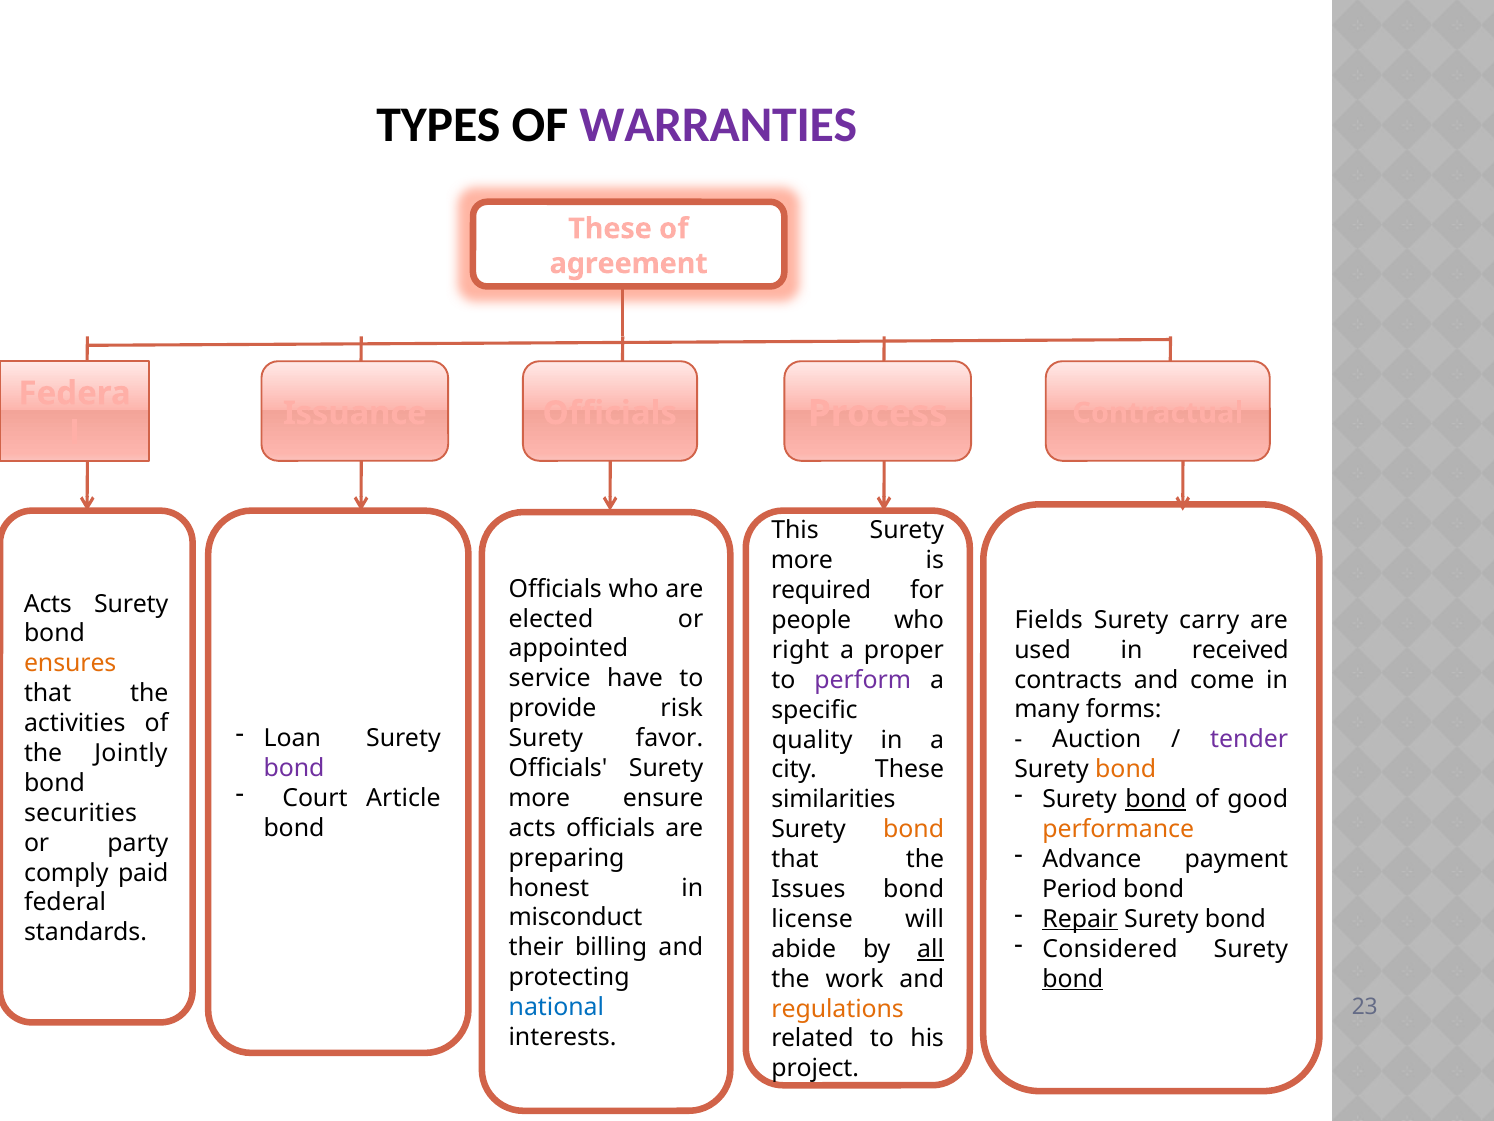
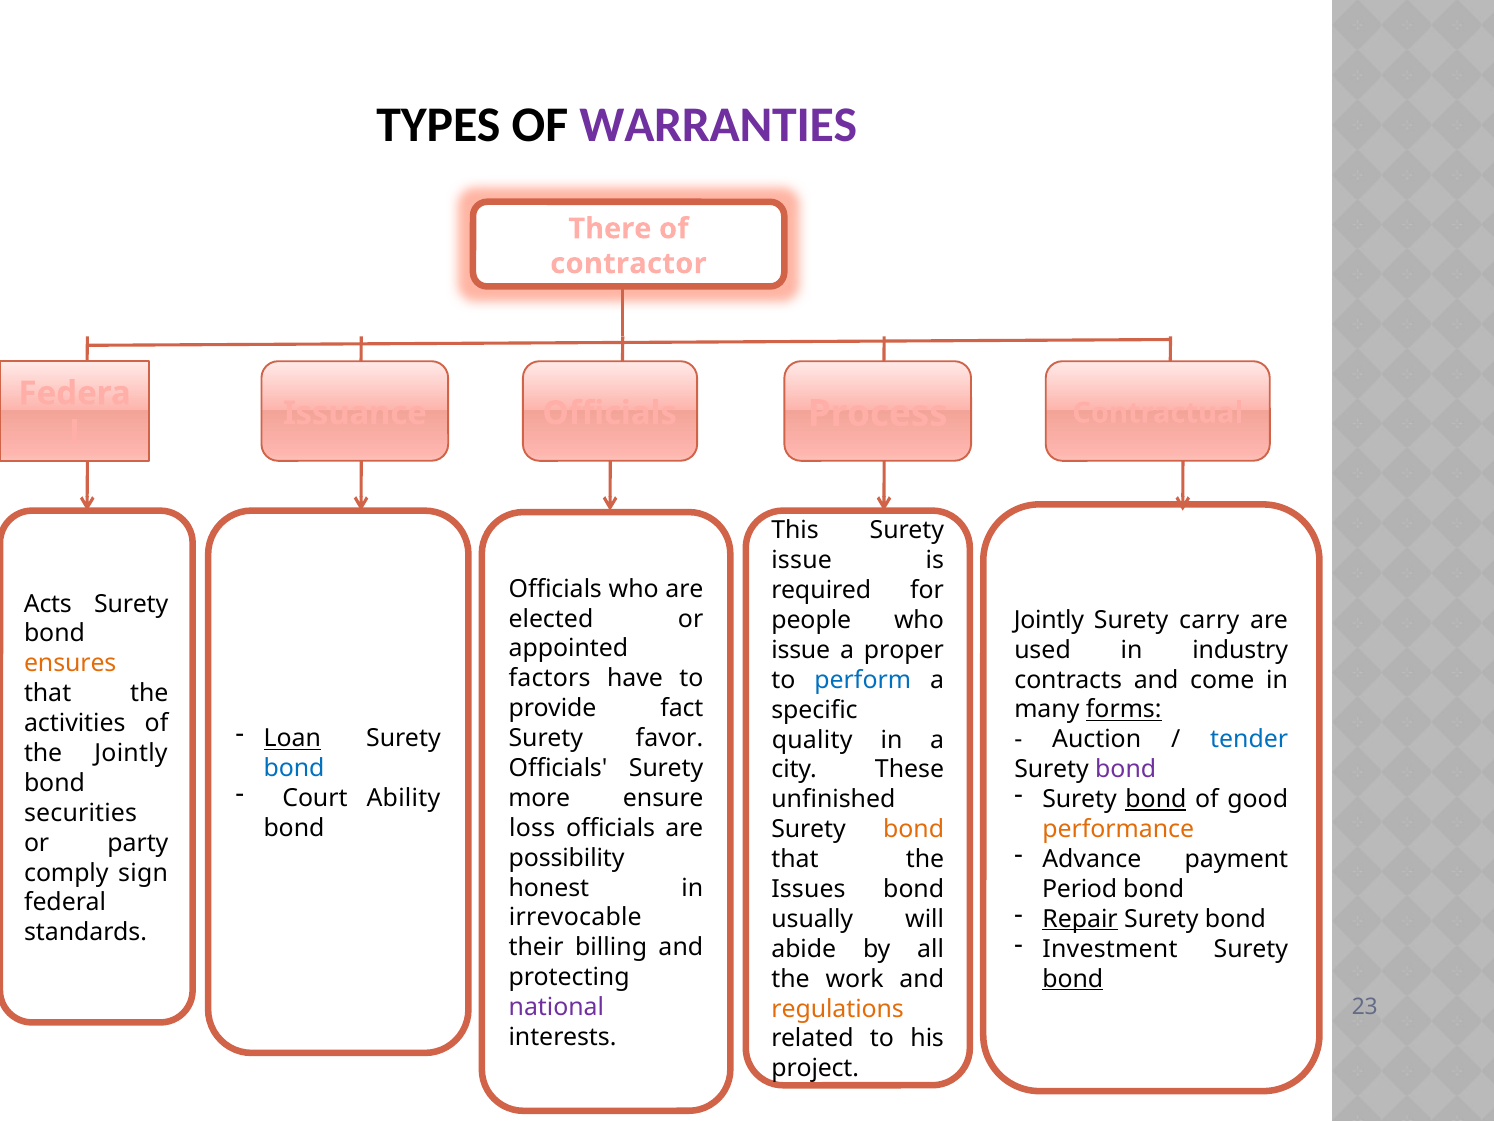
These: These -> There (610, 229)
agreement: agreement -> contractor (628, 263)
more: more -> issue (802, 560)
Fields: Fields -> Jointly (1049, 620)
received: received -> industry (1240, 650)
right: right -> issue (801, 650)
service: service -> factors (550, 678)
perform colour: purple -> blue (863, 680)
risk: risk -> fact (682, 708)
forms underline: none -> present (1124, 709)
Loan underline: none -> present (292, 738)
tender colour: purple -> blue (1249, 739)
bond colour: purple -> blue (294, 768)
bond colour: orange -> purple (1126, 769)
Article: Article -> Ability (403, 798)
similarities: similarities -> unfinished (833, 799)
acts: acts -> loss (532, 828)
preparing: preparing -> possibility (567, 858)
paid: paid -> sign (143, 872)
misconduct: misconduct -> irrevocable (575, 917)
license: license -> usually (812, 919)
Considered: Considered -> Investment (1110, 948)
all underline: present -> none (931, 949)
national colour: blue -> purple (556, 1007)
